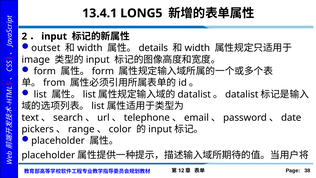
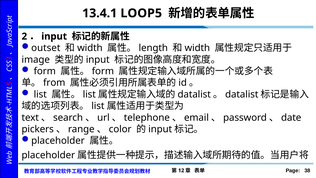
LONG5: LONG5 -> LOOP5 (141, 13)
details: details -> length (153, 48)
